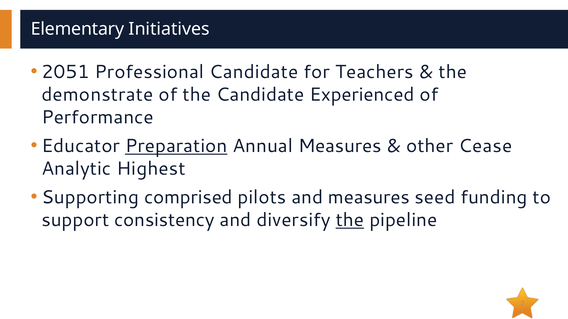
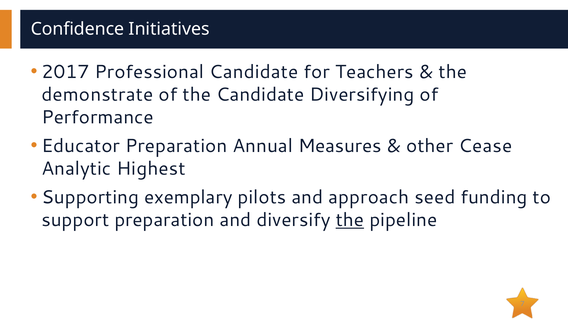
Elementary: Elementary -> Confidence (77, 29)
2051: 2051 -> 2017 (65, 72)
Experienced: Experienced -> Diversifying (362, 95)
Preparation underline: present -> none (176, 146)
comprised: comprised -> exemplary (188, 198)
and measures: measures -> approach (369, 198)
support consistency: consistency -> preparation (164, 220)
